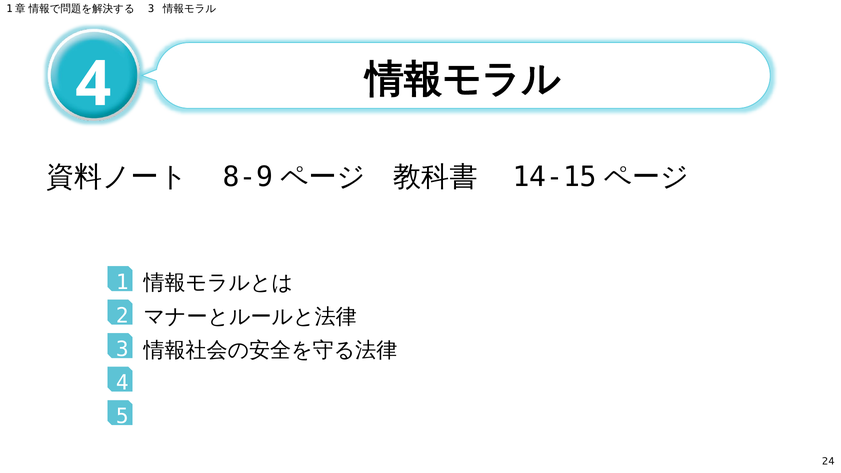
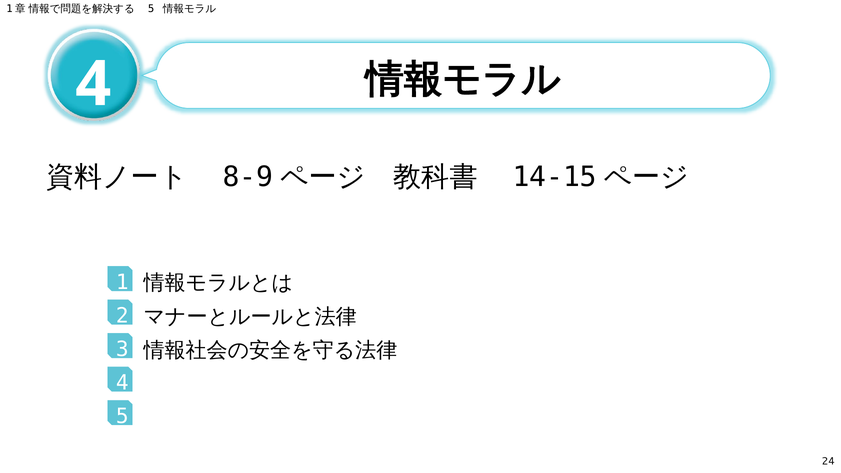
3: 3 -> 5 (151, 9)
